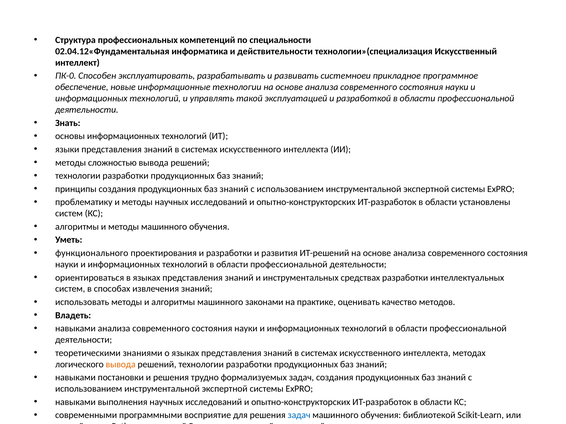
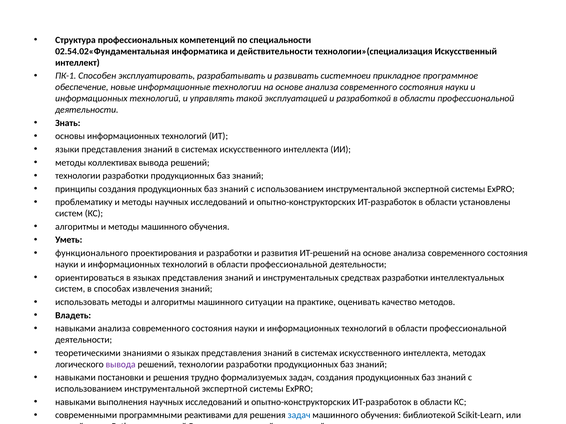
02.04.12«Фундаментальная: 02.04.12«Фундаментальная -> 02.54.02«Фундаментальная (112, 51)
ПК-0: ПК-0 -> ПК-1 (66, 76)
сложностью: сложностью -> коллективах (112, 163)
законами: законами -> ситуации (264, 302)
вывода colour: orange -> purple (121, 365)
восприятие: восприятие -> реактивами (208, 416)
